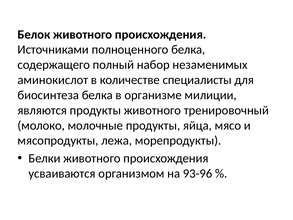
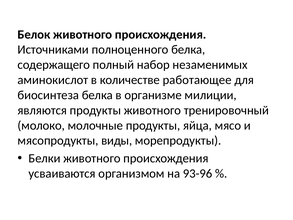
специалисты: специалисты -> работающее (197, 80)
лежа: лежа -> виды (117, 140)
